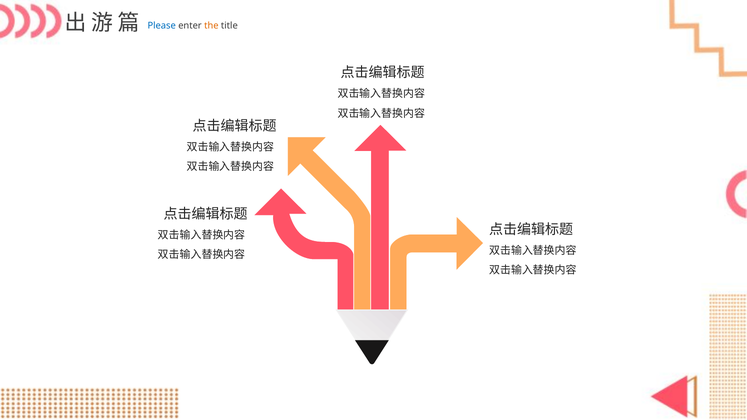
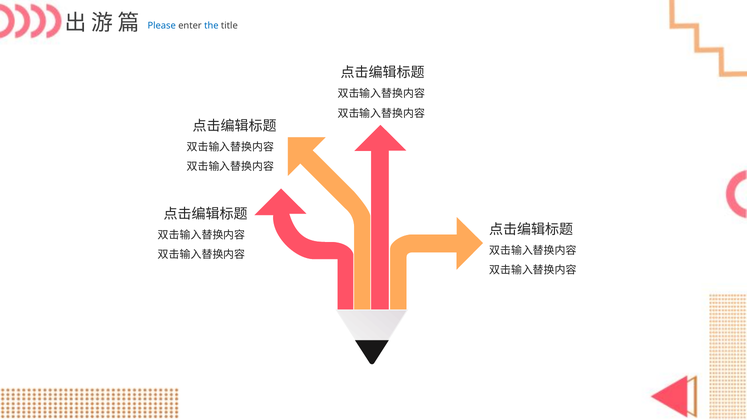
the colour: orange -> blue (211, 26)
